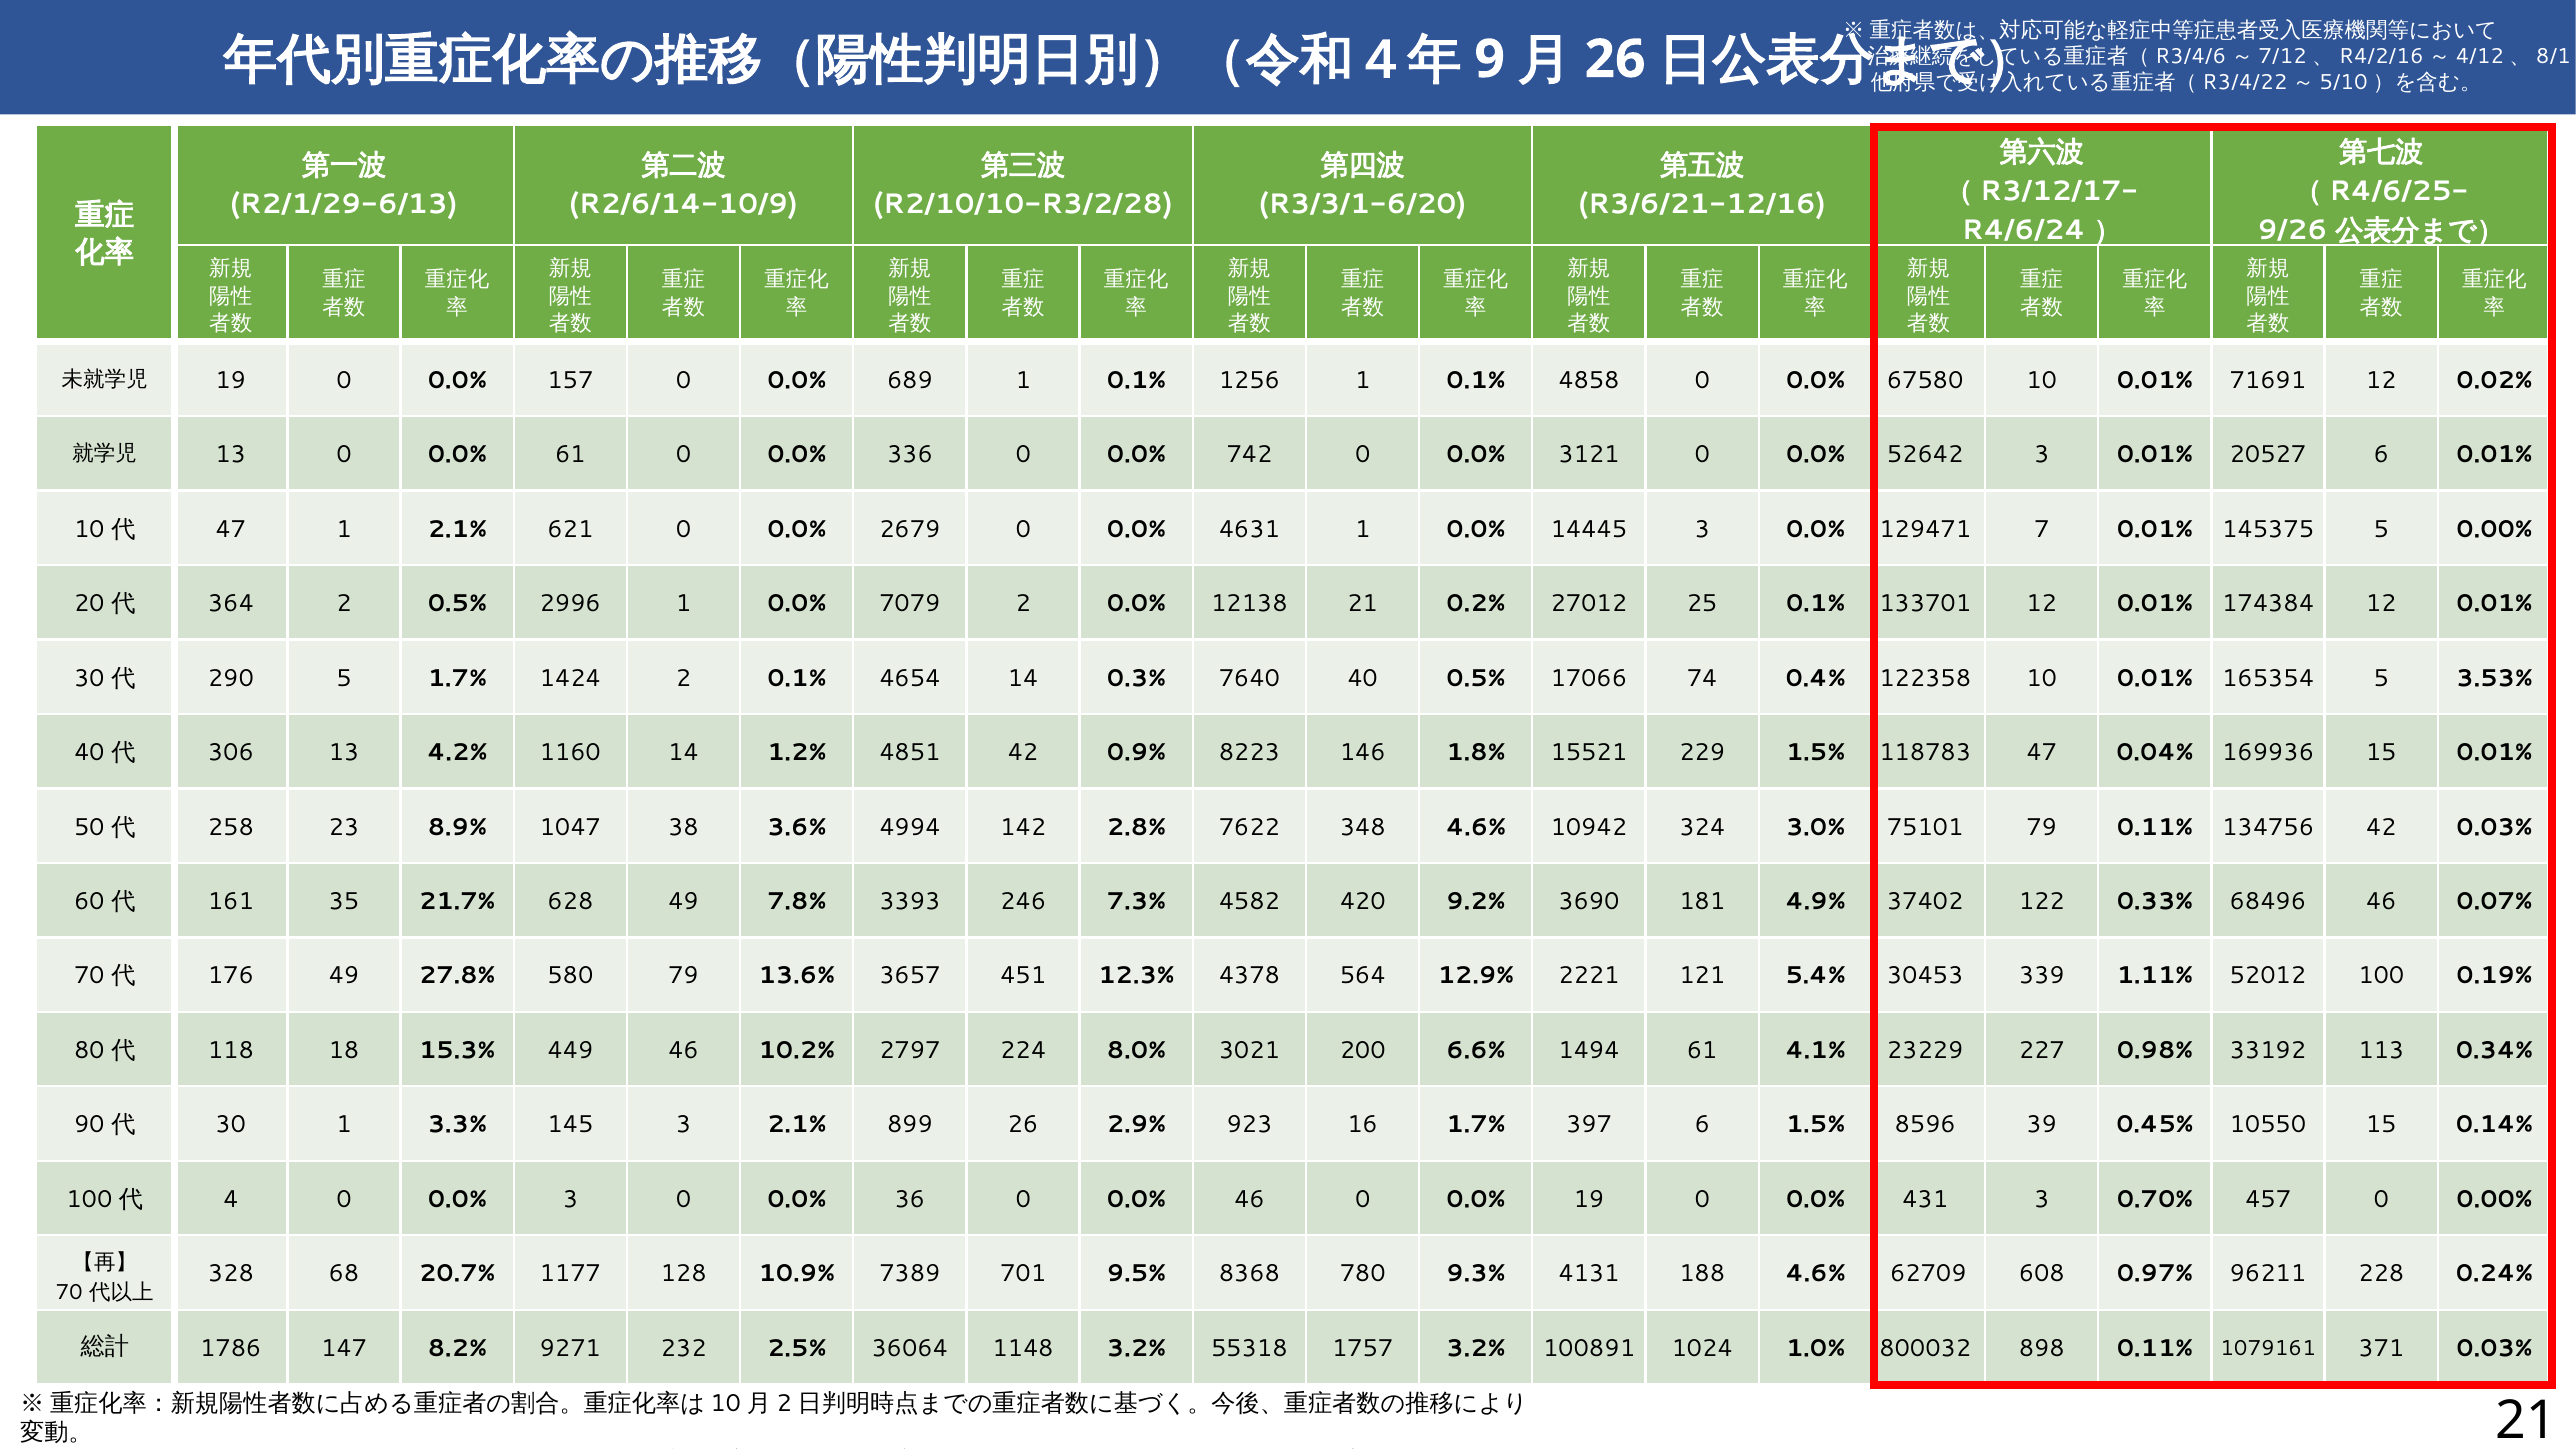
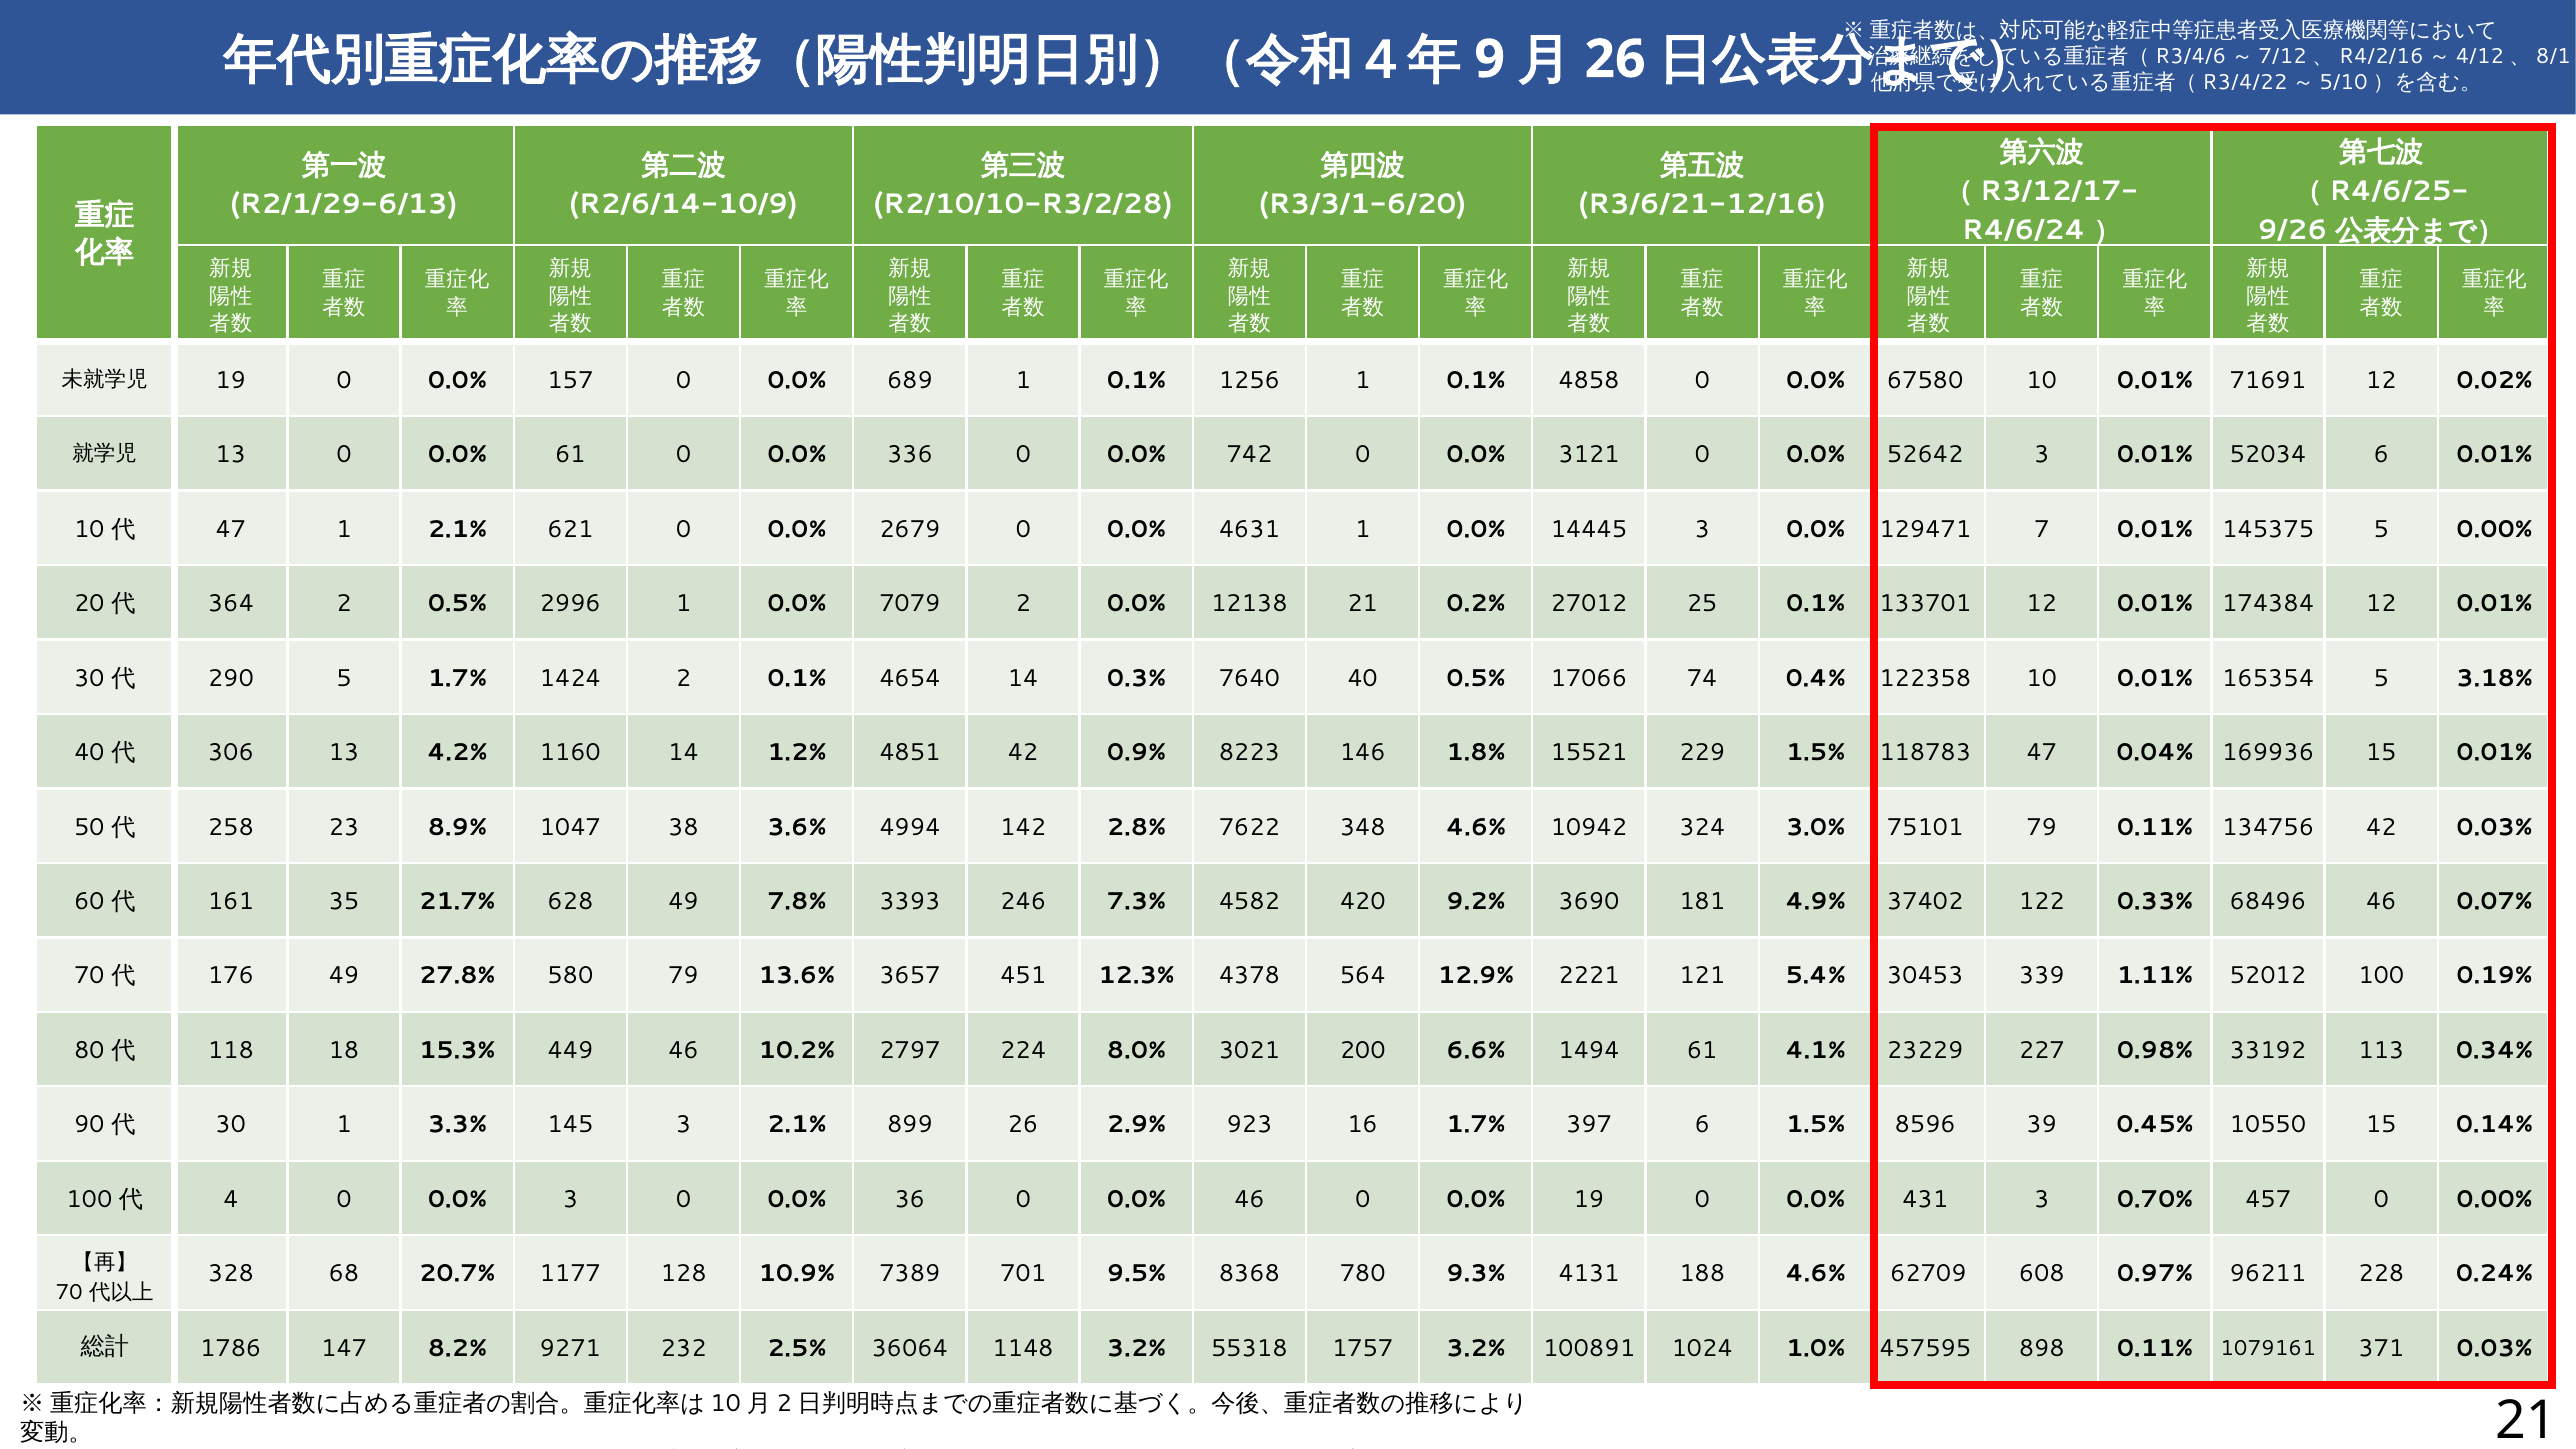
20527: 20527 -> 52034 (2268, 455)
3.53%: 3.53% -> 3.18% (2494, 678)
800032: 800032 -> 457595 (1925, 1348)
